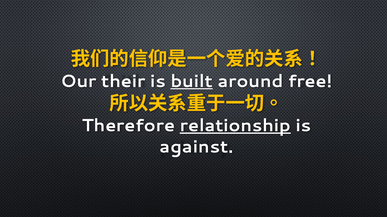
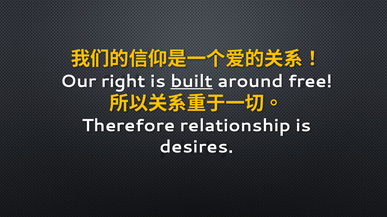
their: their -> right (123, 81)
relationship underline: present -> none (235, 126)
against: against -> desires (196, 147)
